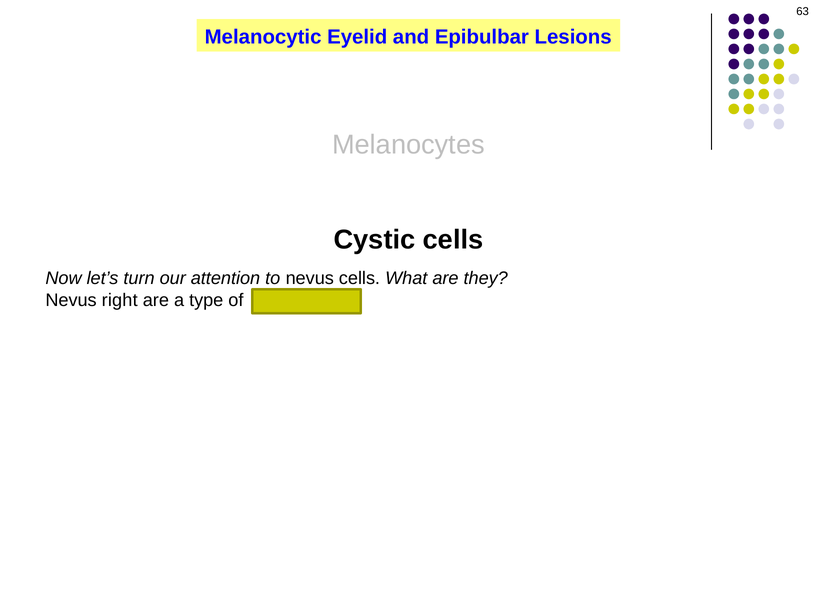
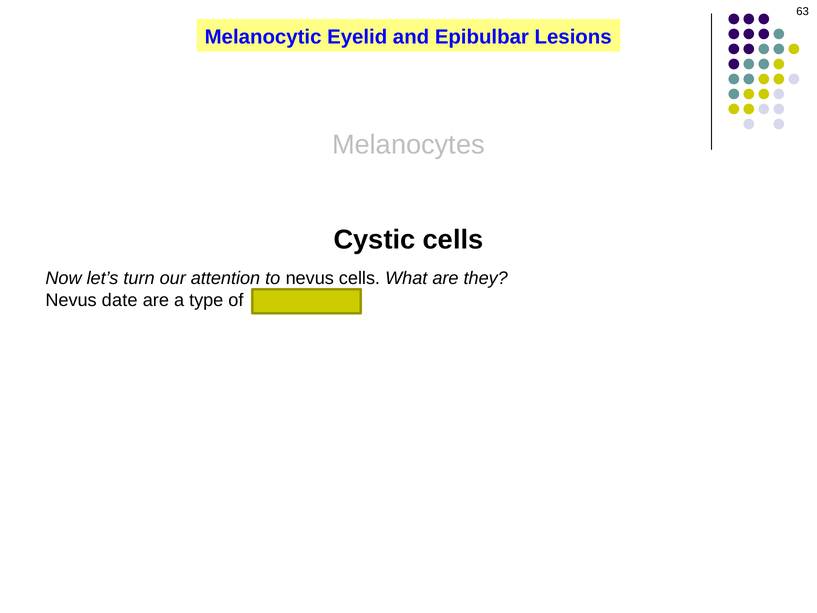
right: right -> date (120, 300)
